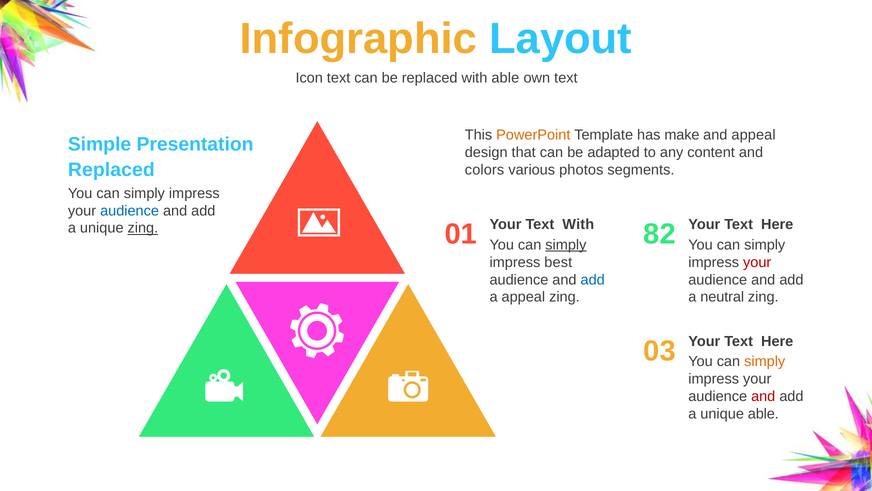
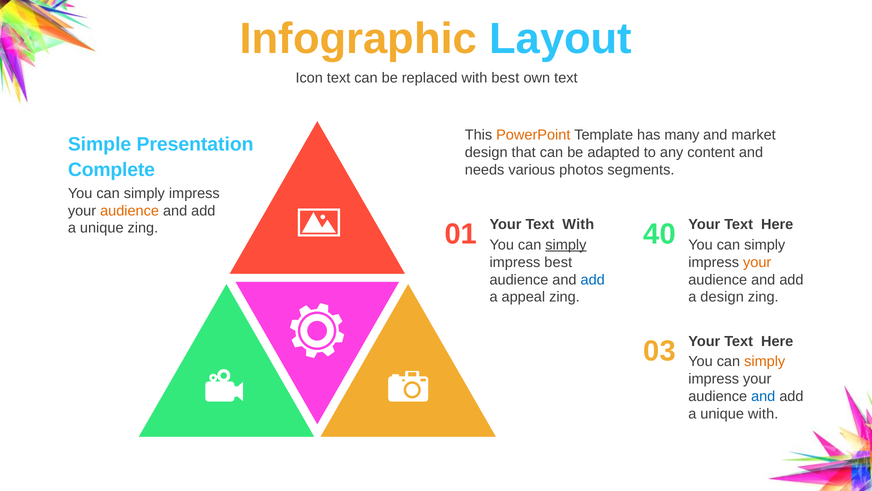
with able: able -> best (505, 78)
make: make -> many (682, 135)
and appeal: appeal -> market (754, 135)
Replaced: Replaced -> Complete (111, 170)
colors: colors -> needs (485, 170)
audience colour: blue -> orange (130, 211)
zing underline: present -> none (143, 228)
82: 82 -> 40 (660, 234)
your colour: red -> orange (757, 262)
a neutral: neutral -> design (722, 297)
and colour: red -> blue (763, 396)
unique able: able -> with (763, 414)
